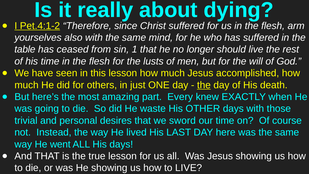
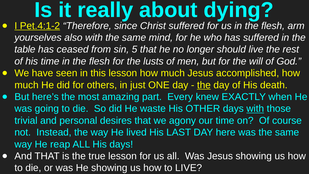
1: 1 -> 5 (135, 49)
with underline: none -> present (255, 109)
sword: sword -> agony (182, 120)
went: went -> reap (60, 144)
